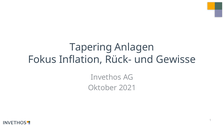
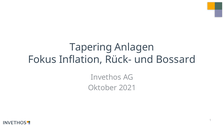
Gewisse: Gewisse -> Bossard (176, 60)
